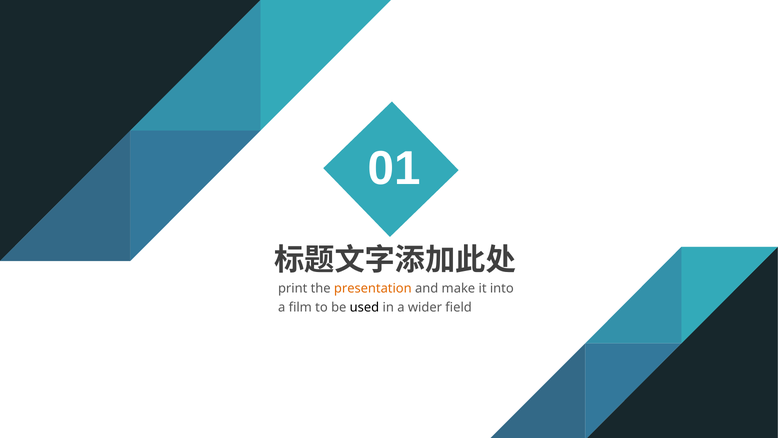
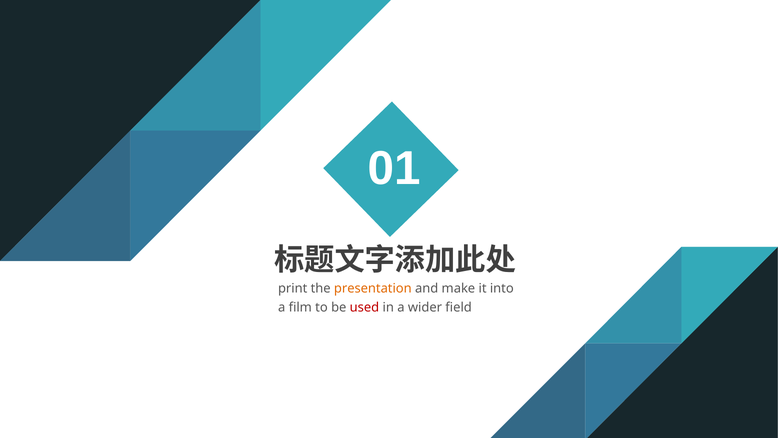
used colour: black -> red (364, 307)
